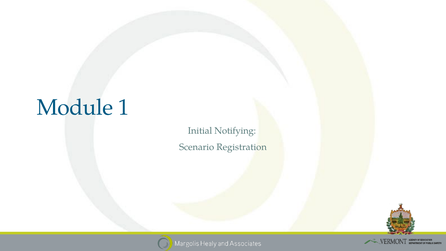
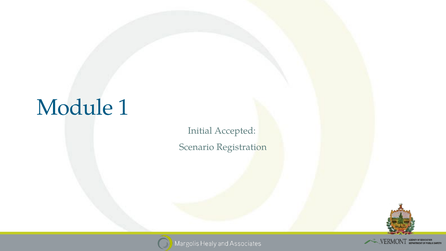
Notifying: Notifying -> Accepted (235, 131)
